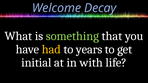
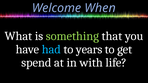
Decay: Decay -> When (100, 8)
had colour: yellow -> light blue (51, 49)
initial: initial -> spend (36, 63)
